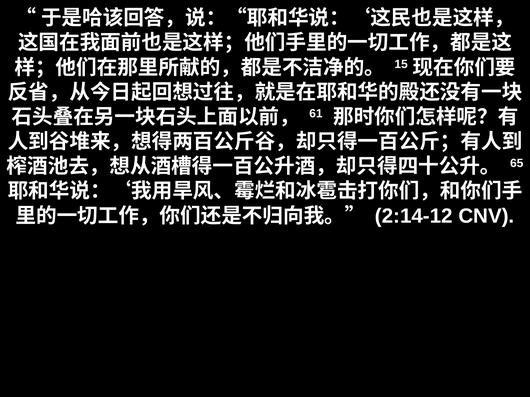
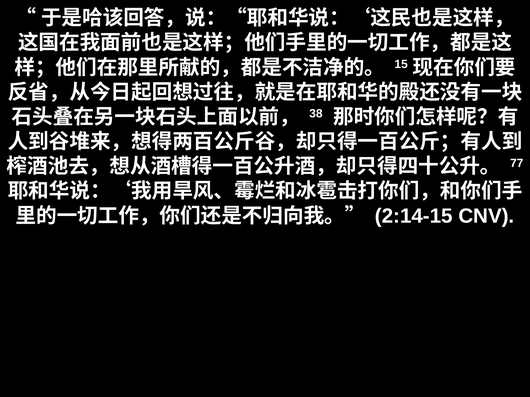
61: 61 -> 38 (316, 114)
65: 65 -> 77 (517, 163)
2:14-12: 2:14-12 -> 2:14-15 (414, 216)
